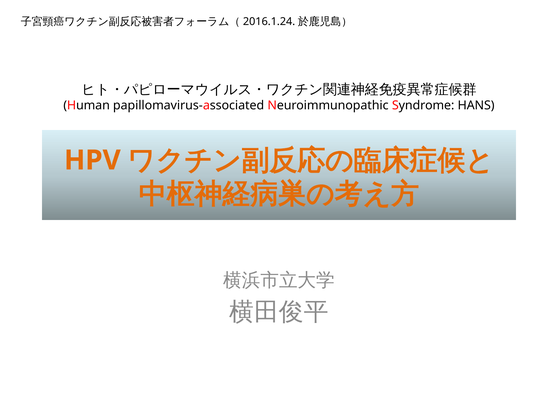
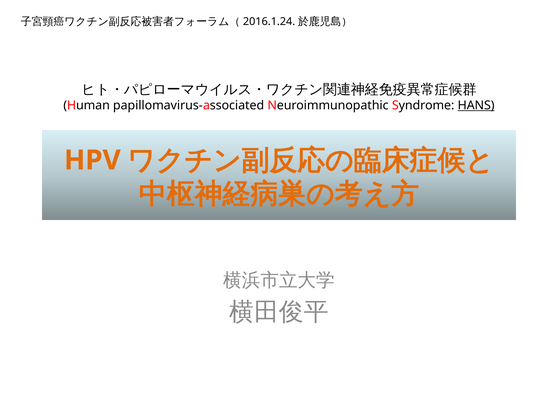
HANS underline: none -> present (476, 105)
